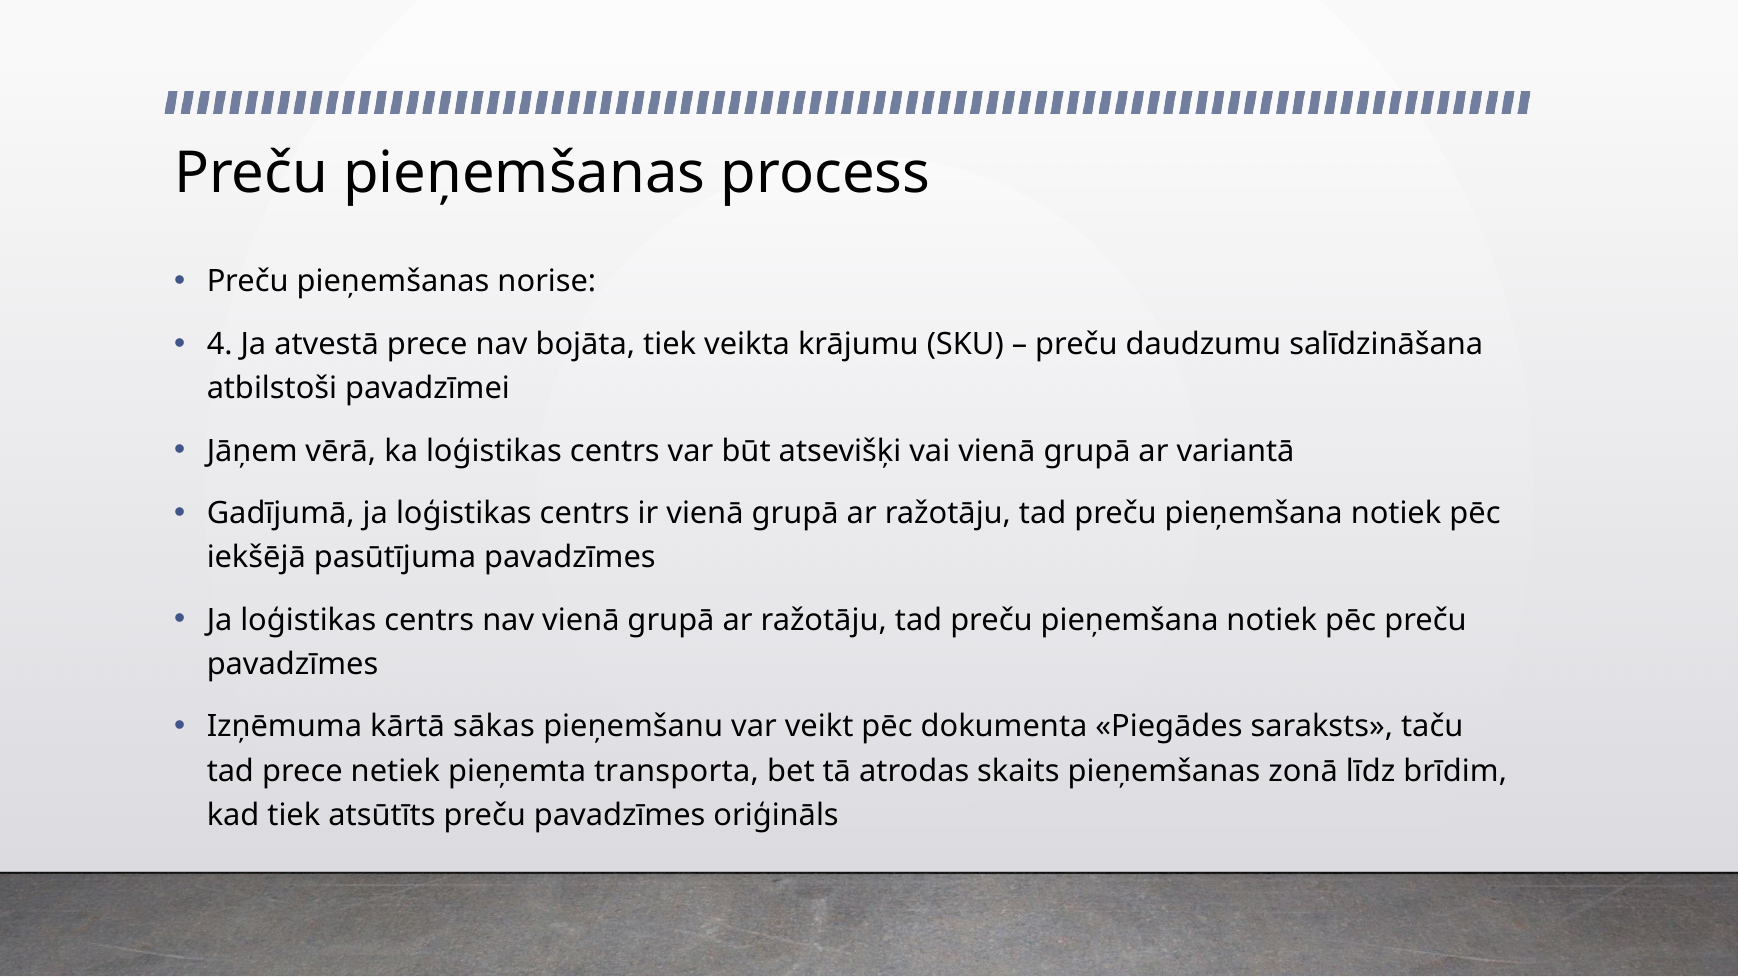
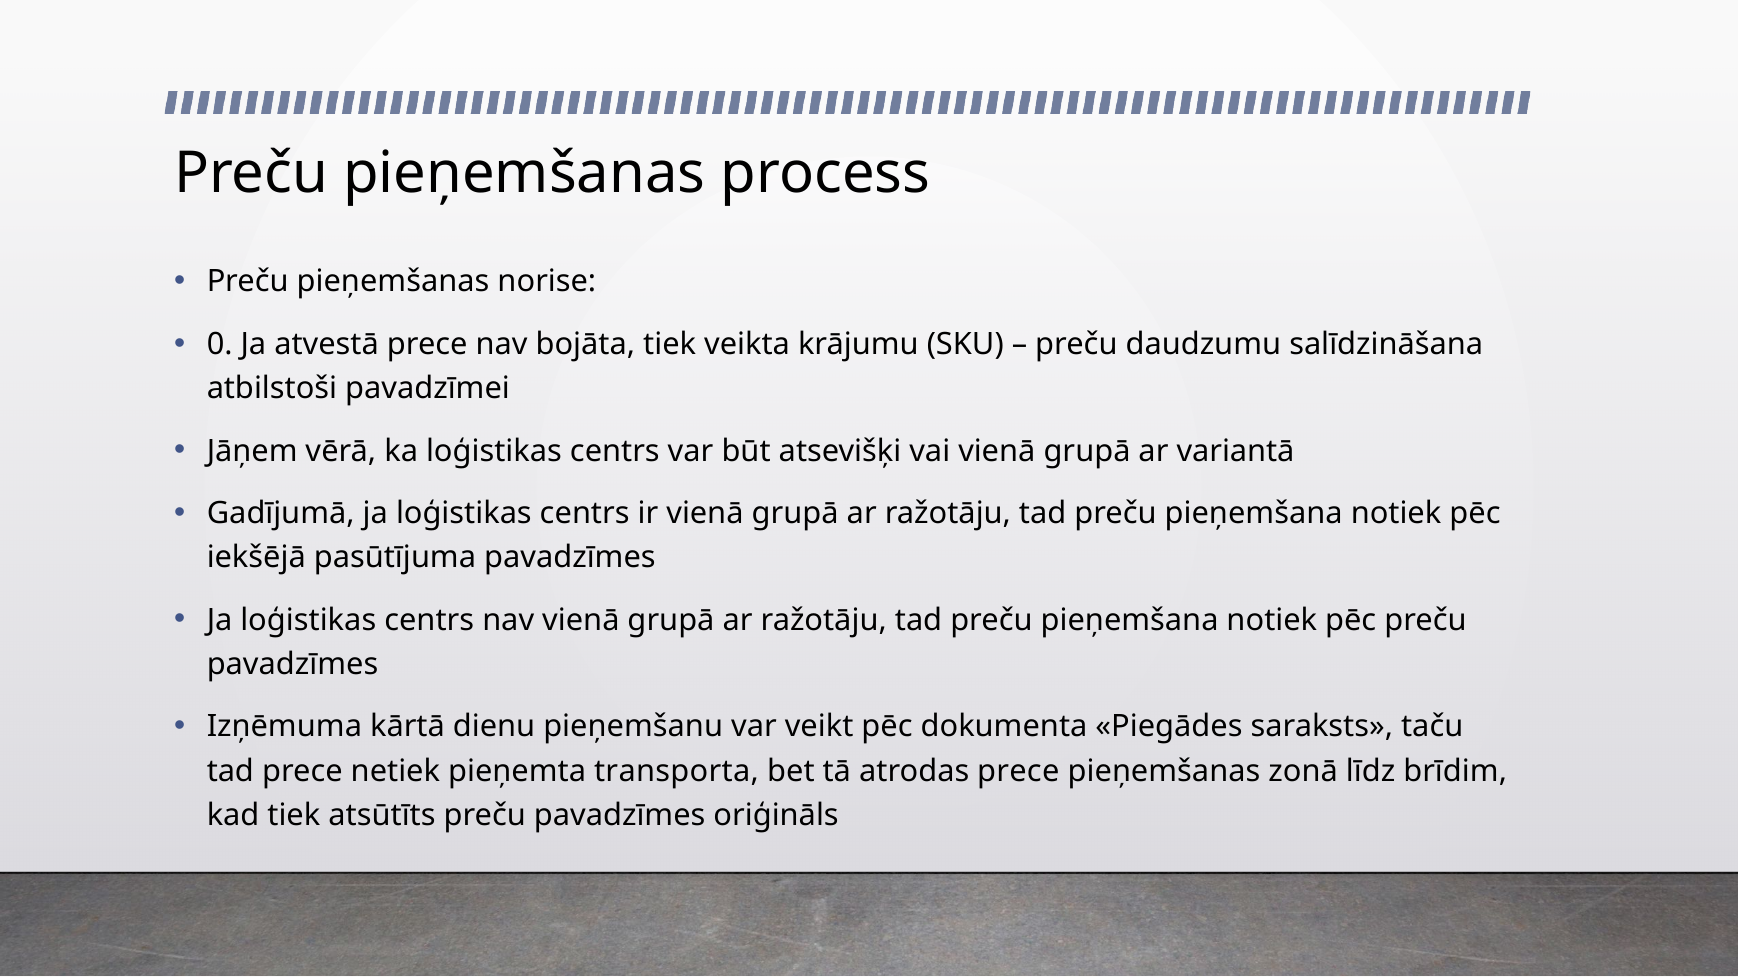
4: 4 -> 0 (220, 344)
sākas: sākas -> dienu (494, 727)
atrodas skaits: skaits -> prece (1018, 772)
